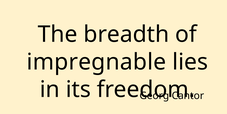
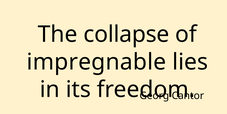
breadth: breadth -> collapse (126, 34)
